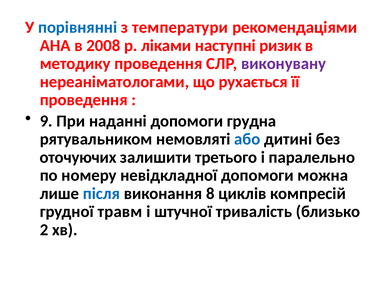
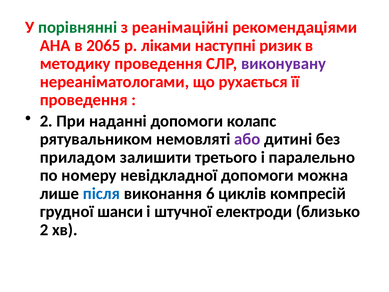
порівнянні colour: blue -> green (78, 27)
температури: температури -> реанімаційні (180, 27)
2008: 2008 -> 2065 (103, 45)
9: 9 -> 2 (46, 121)
грудна: грудна -> колапс (252, 121)
або colour: blue -> purple (247, 139)
оточуючих: оточуючих -> приладом (78, 157)
8: 8 -> 6 (210, 193)
травм: травм -> шанси (120, 211)
тривалість: тривалість -> електроди (254, 211)
